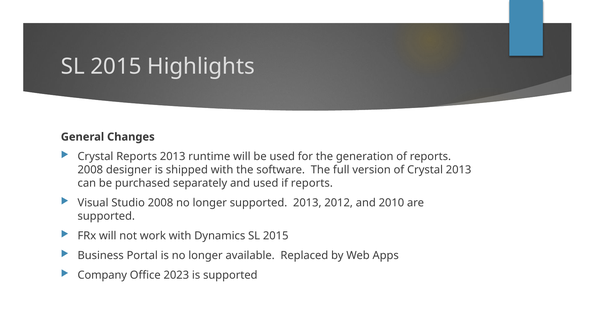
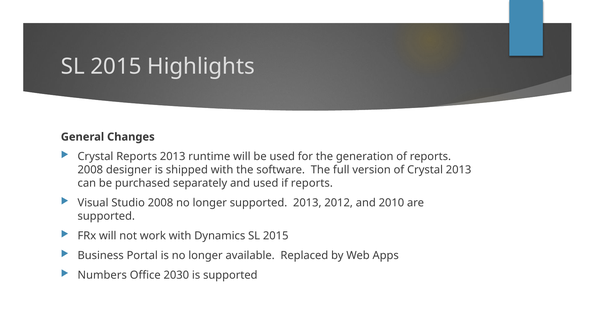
Company: Company -> Numbers (102, 275)
2023: 2023 -> 2030 (176, 275)
